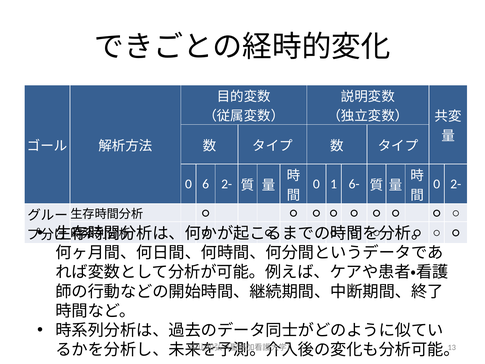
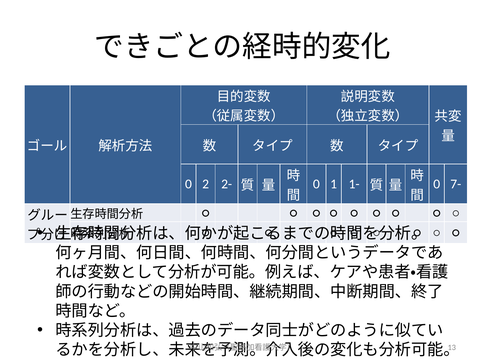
6: 6 -> 2 (206, 184)
6-: 6- -> 1- (354, 184)
0 2-: 2- -> 7- (456, 184)
